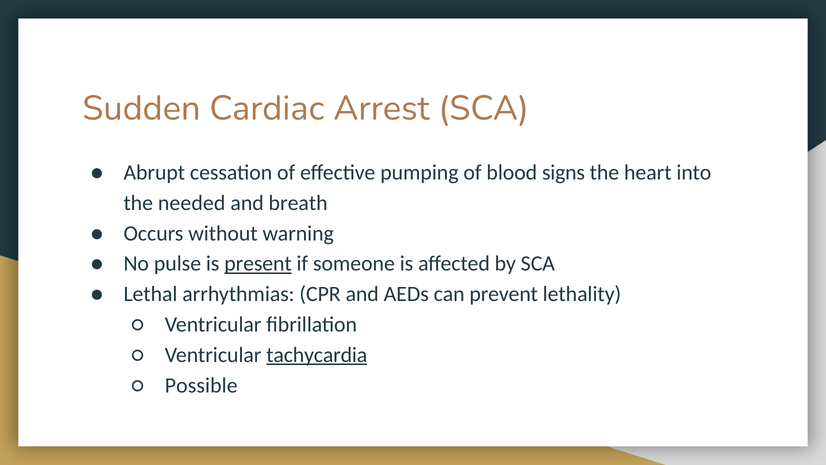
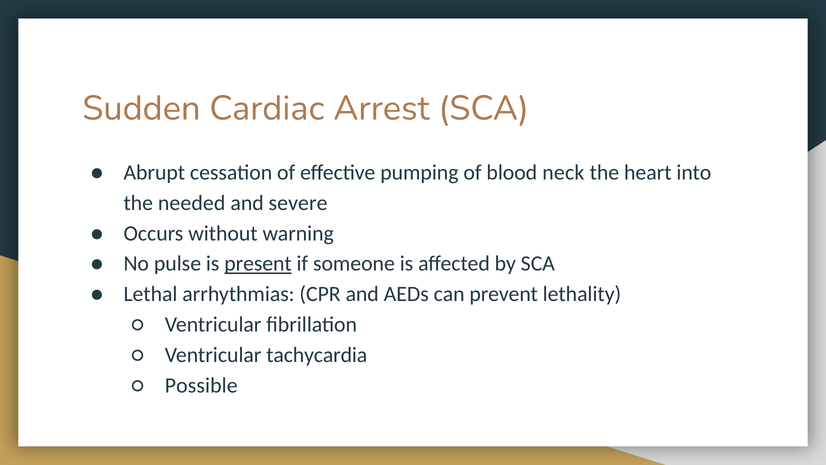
signs: signs -> neck (563, 172)
breath: breath -> severe (298, 203)
tachycardia underline: present -> none (317, 355)
